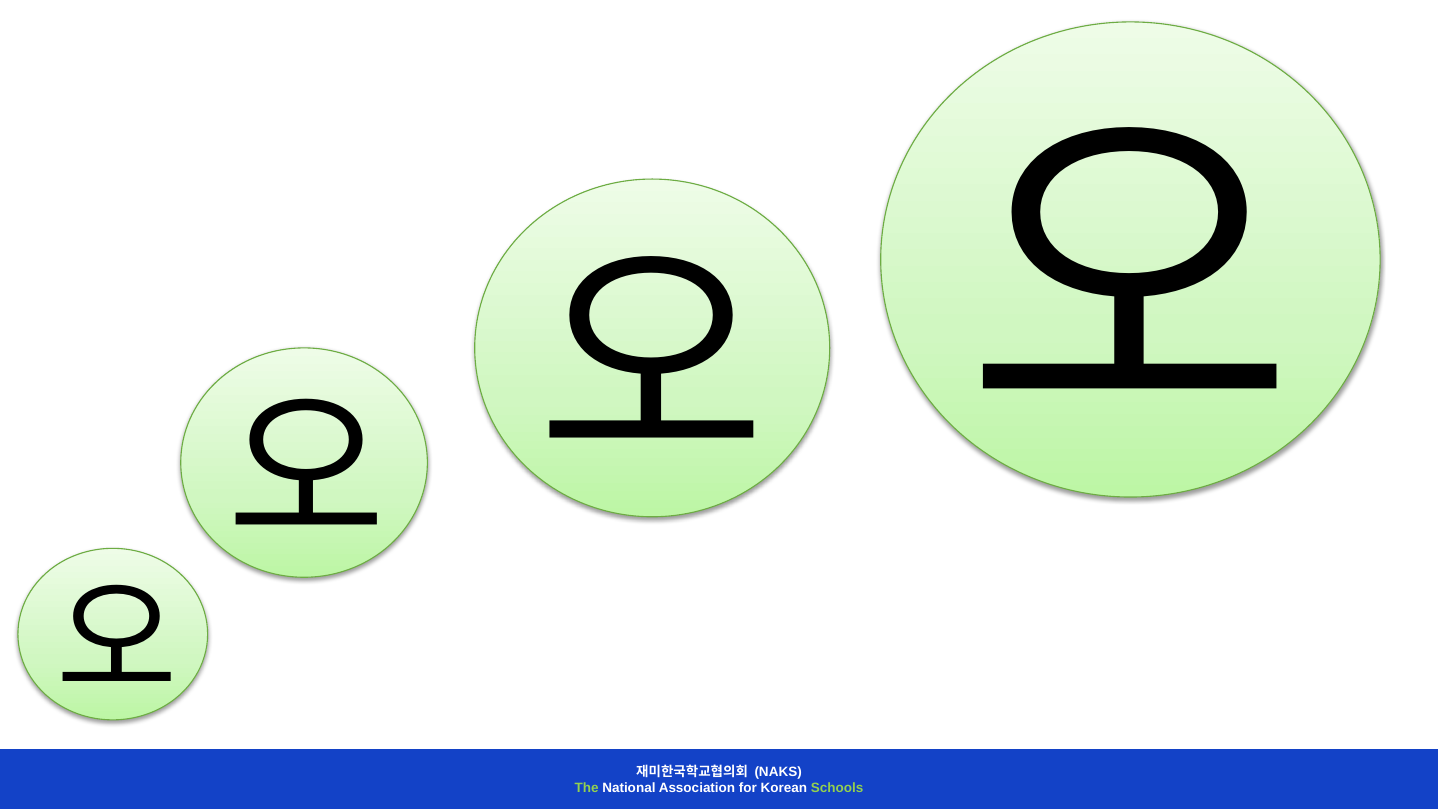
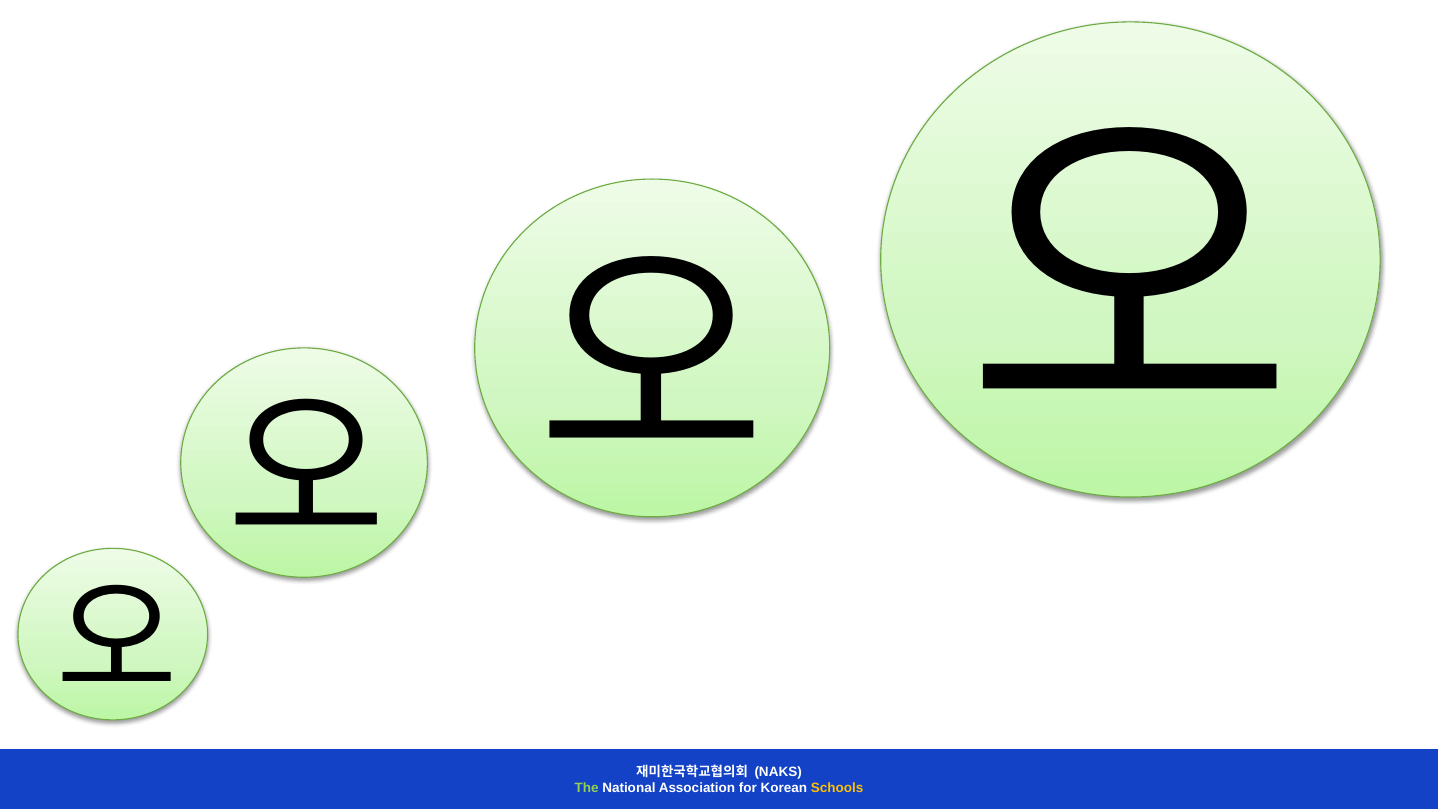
Schools colour: light green -> yellow (837, 788)
